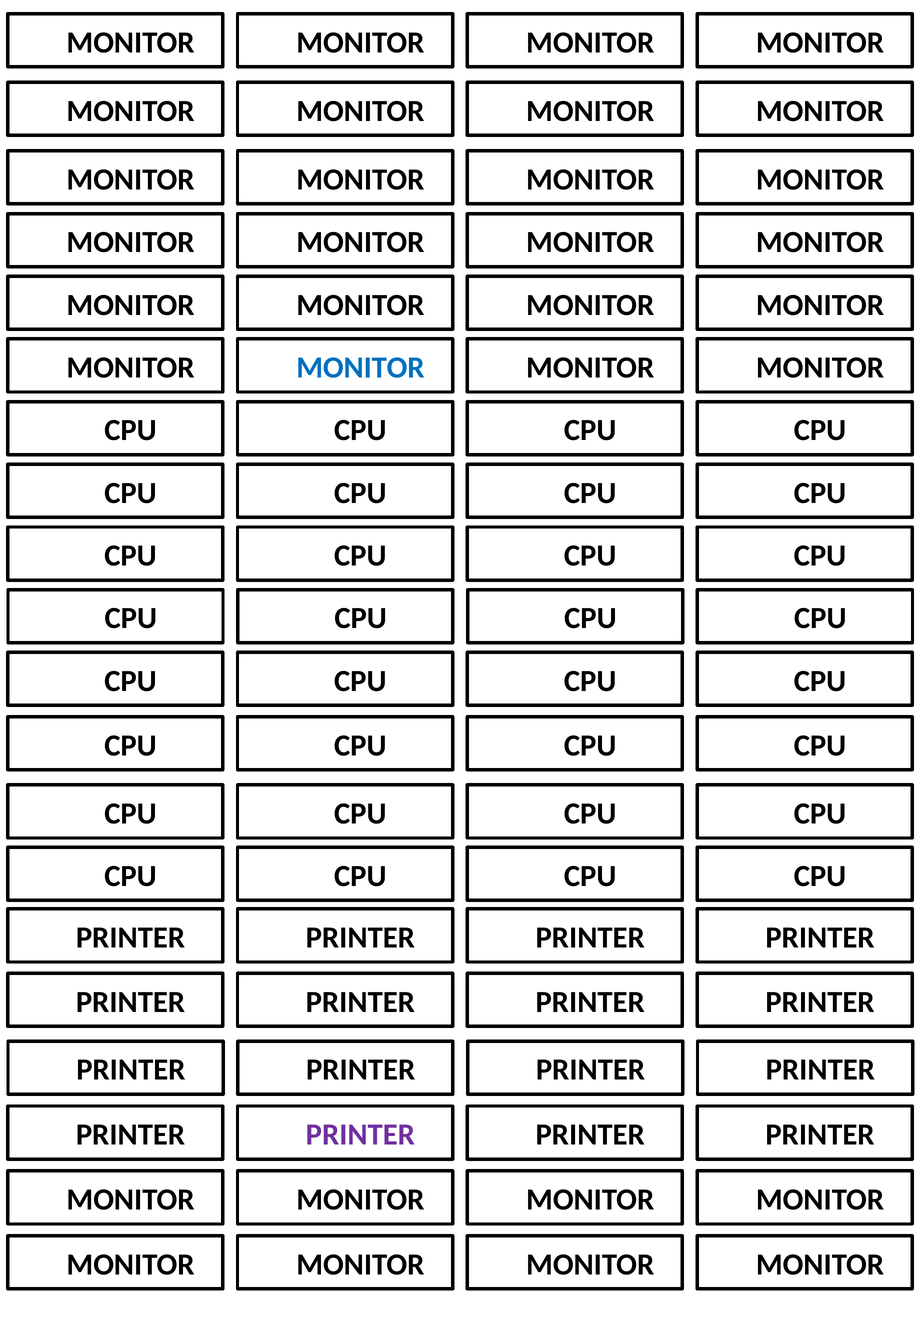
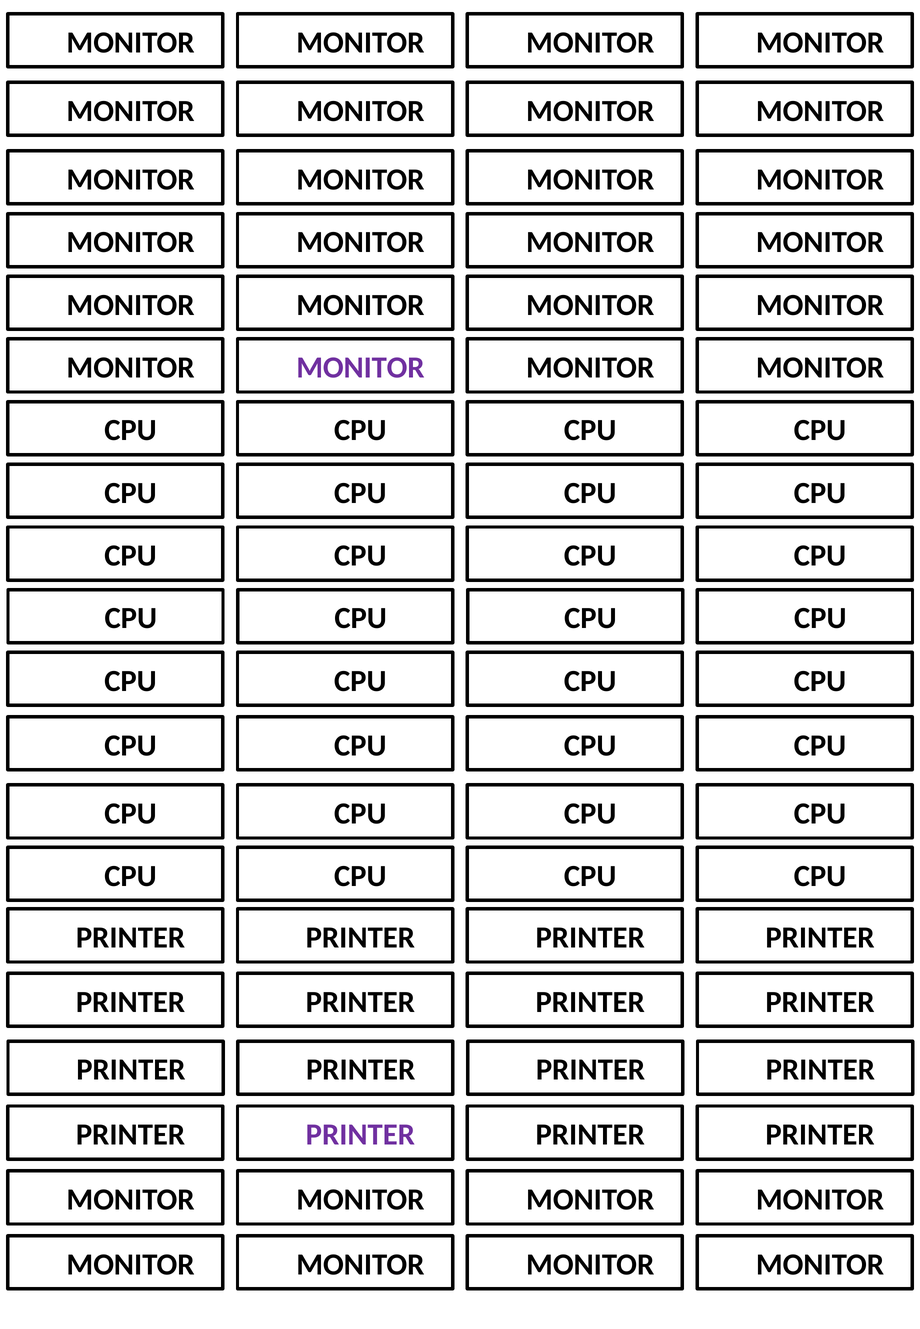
MONITOR colour: blue -> purple (360, 368)
